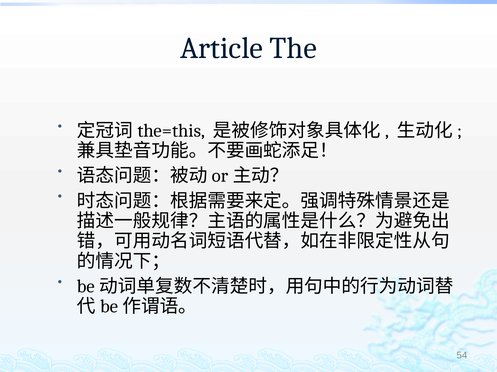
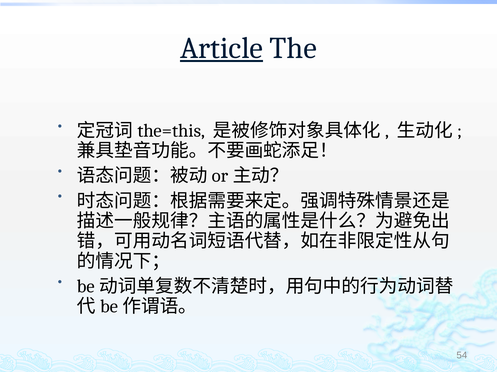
Article underline: none -> present (222, 48)
